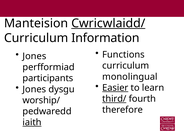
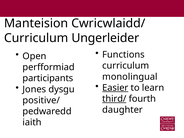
Cwricwlaidd/ underline: present -> none (108, 23)
Information: Information -> Ungerleider (105, 38)
Jones: Jones -> Open (34, 56)
worship/: worship/ -> positive/ (41, 100)
therefore: therefore -> daughter (123, 110)
iaith underline: present -> none (32, 122)
